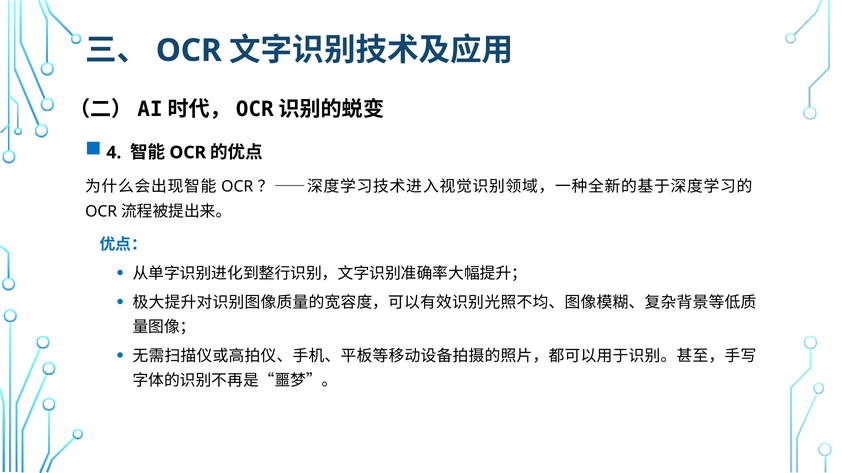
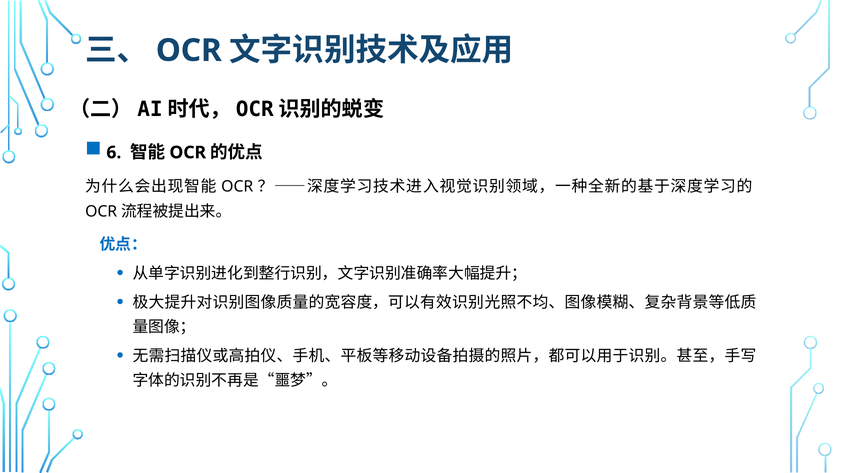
4: 4 -> 6 (114, 153)
